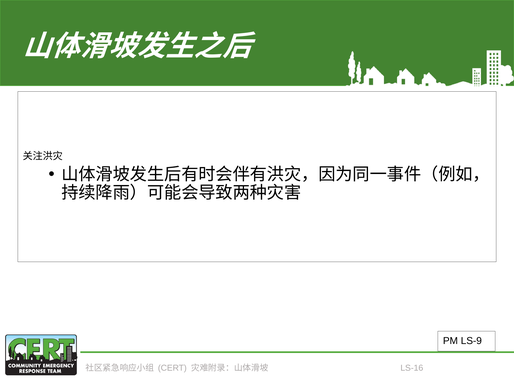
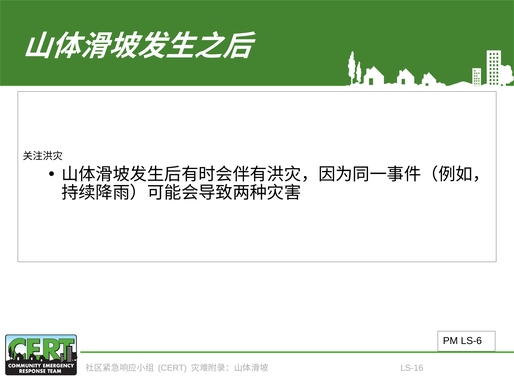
LS-9: LS-9 -> LS-6 (471, 341)
